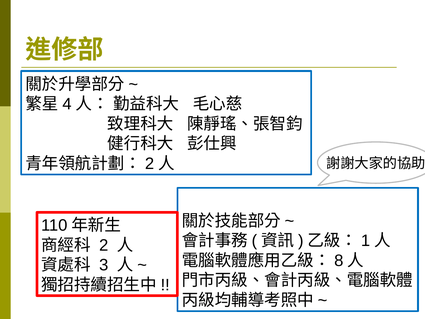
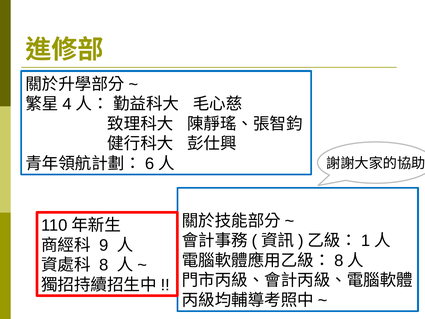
2: 2 -> 6 (150, 164)
2: 2 -> 9 (104, 245)
3: 3 -> 8 (104, 265)
